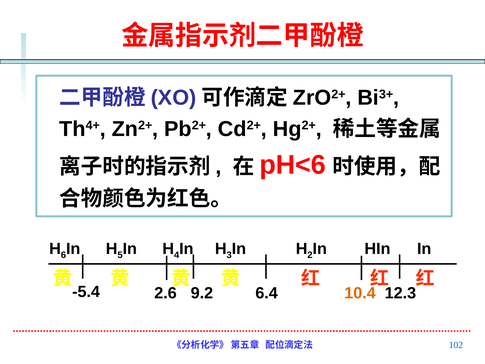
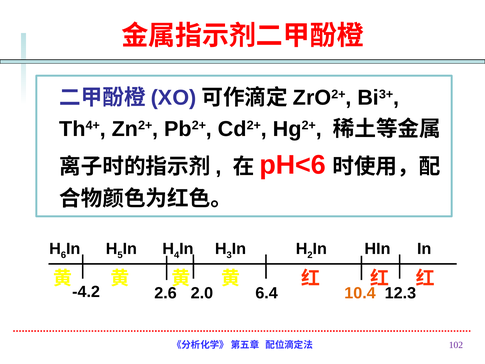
-5.4: -5.4 -> -4.2 (86, 292)
9.2: 9.2 -> 2.0 (202, 293)
102 colour: blue -> purple (456, 345)
